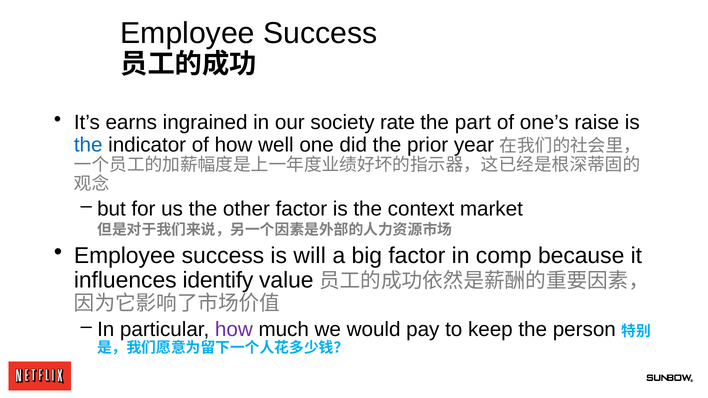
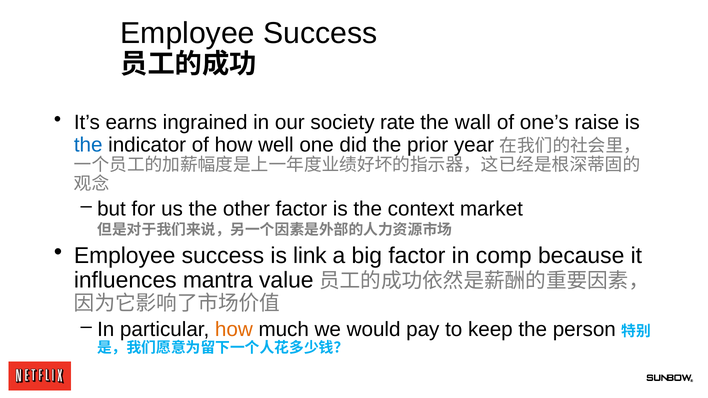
part: part -> wall (473, 123)
will: will -> link (310, 256)
identify: identify -> mantra (218, 280)
how colour: purple -> orange (234, 330)
